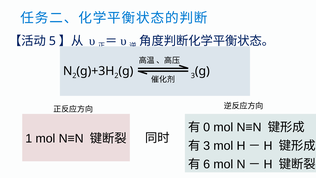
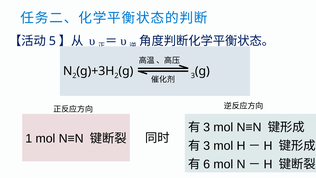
0: 0 -> 3 (207, 127)
